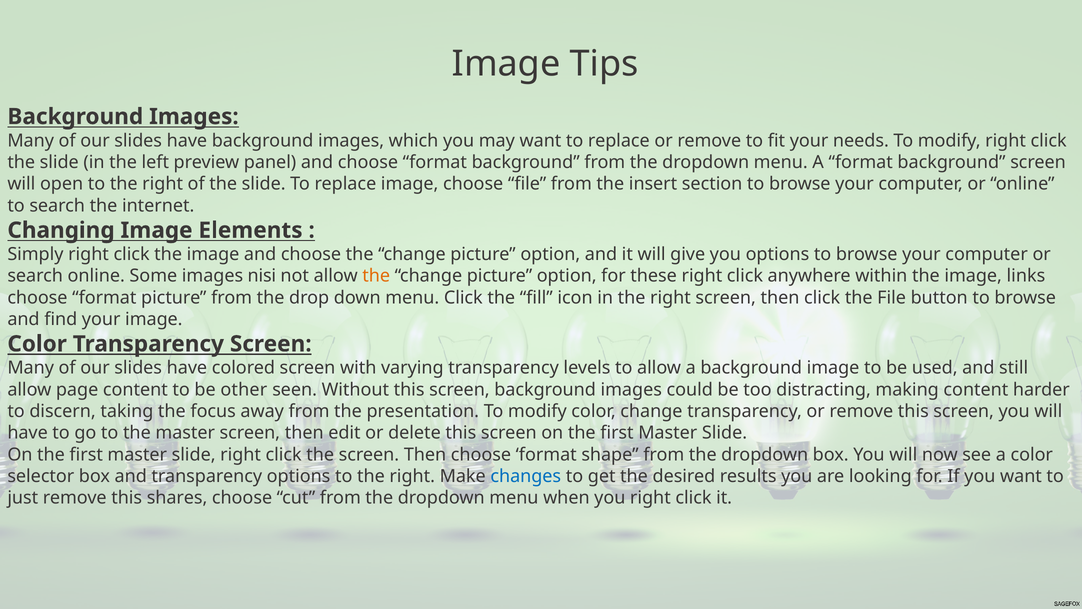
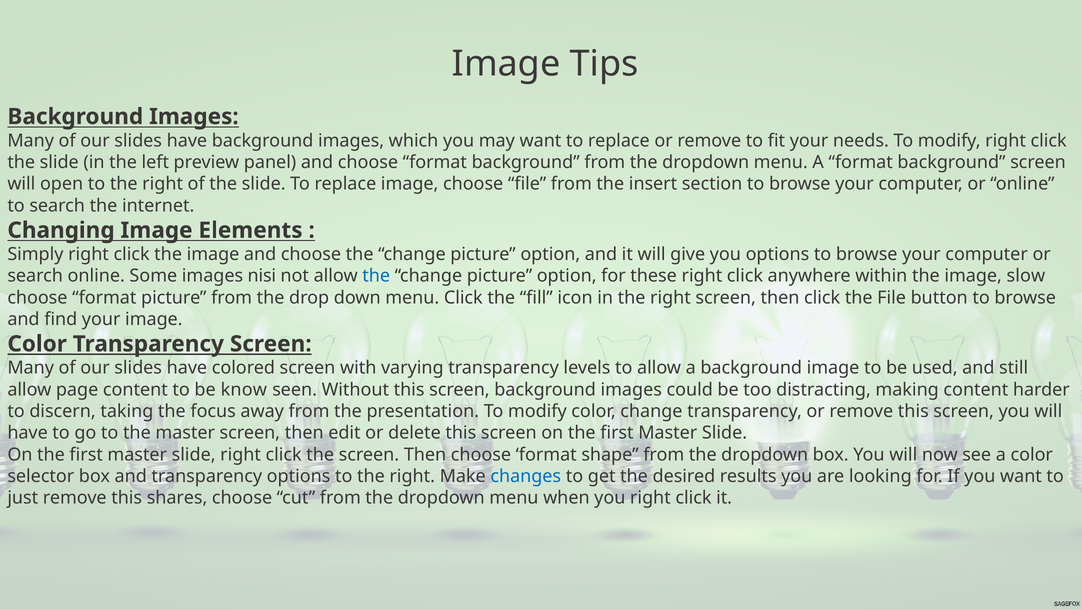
the colour: orange -> blue (376, 276)
links: links -> slow (1026, 276)
other: other -> know (244, 389)
